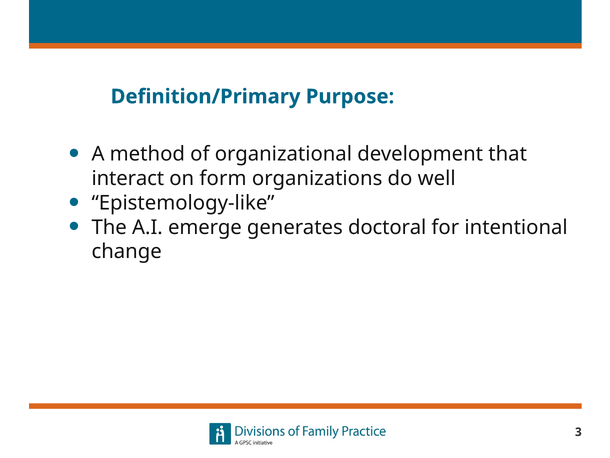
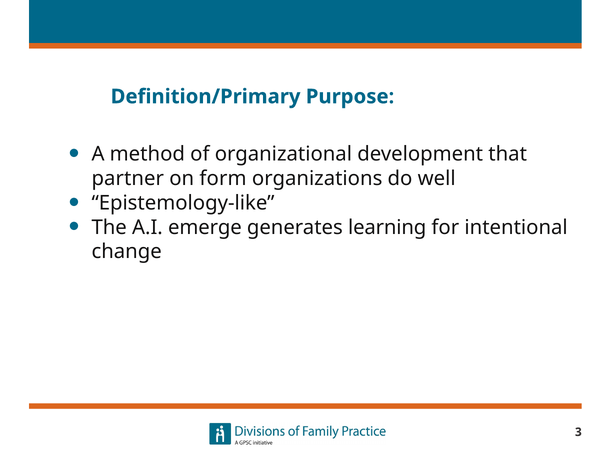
interact: interact -> partner (128, 178)
doctoral: doctoral -> learning (387, 227)
